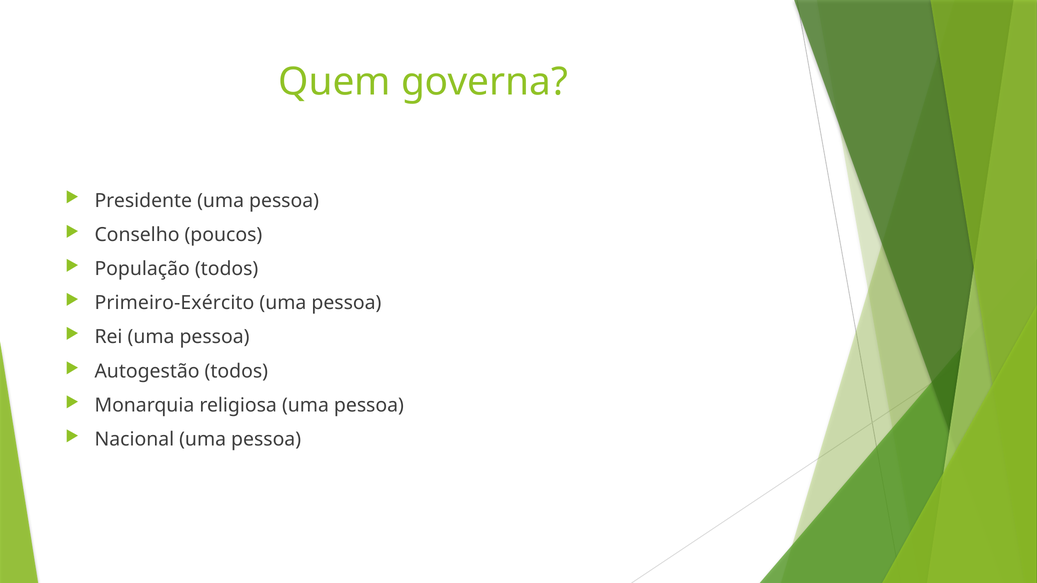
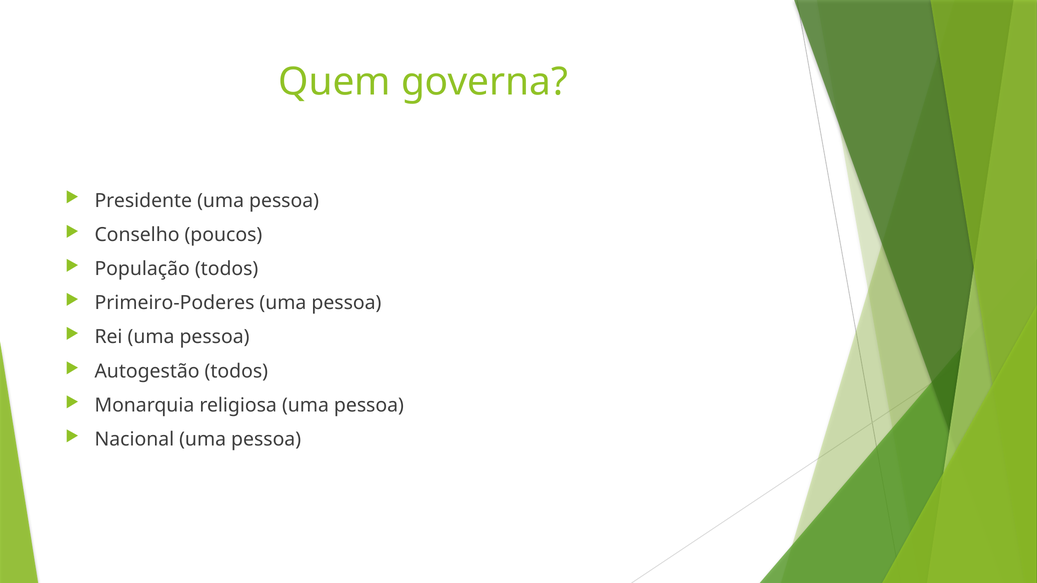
Primeiro-Exército: Primeiro-Exército -> Primeiro-Poderes (175, 303)
